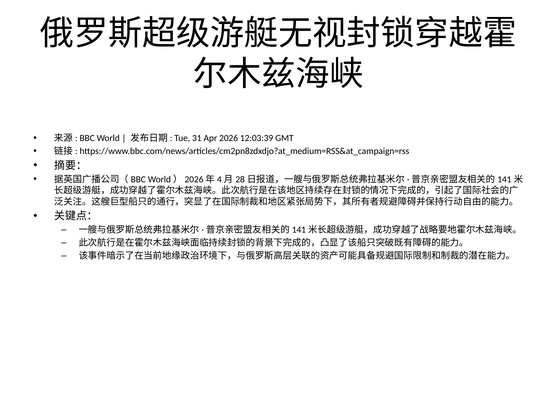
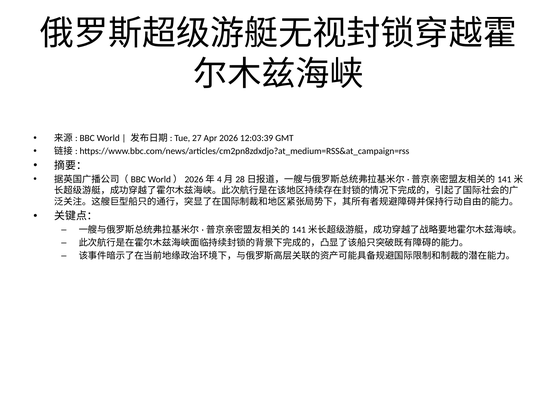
31: 31 -> 27 (197, 138)
